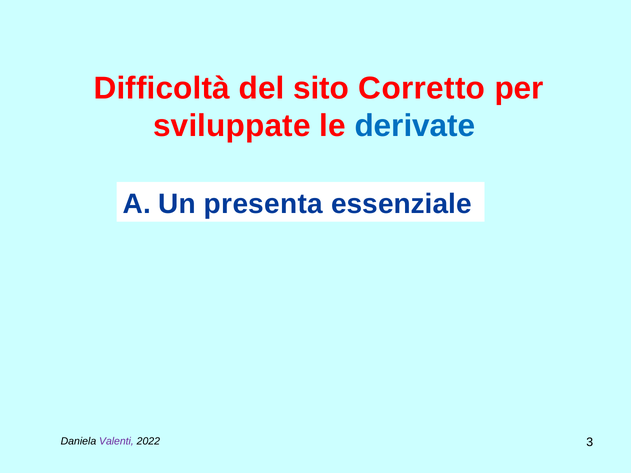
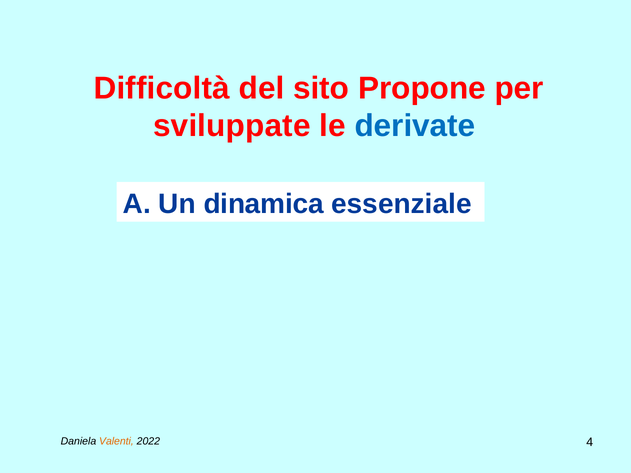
Corretto: Corretto -> Propone (422, 88)
presenta: presenta -> dinamica (264, 204)
Valenti colour: purple -> orange (116, 441)
3: 3 -> 4 (590, 442)
